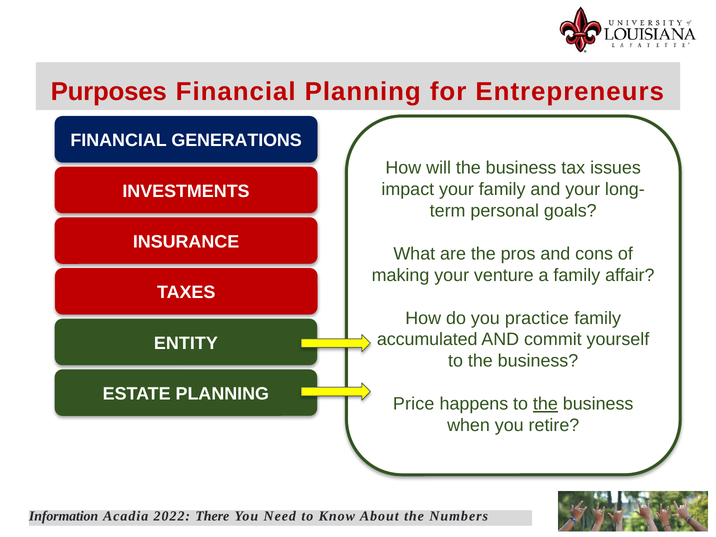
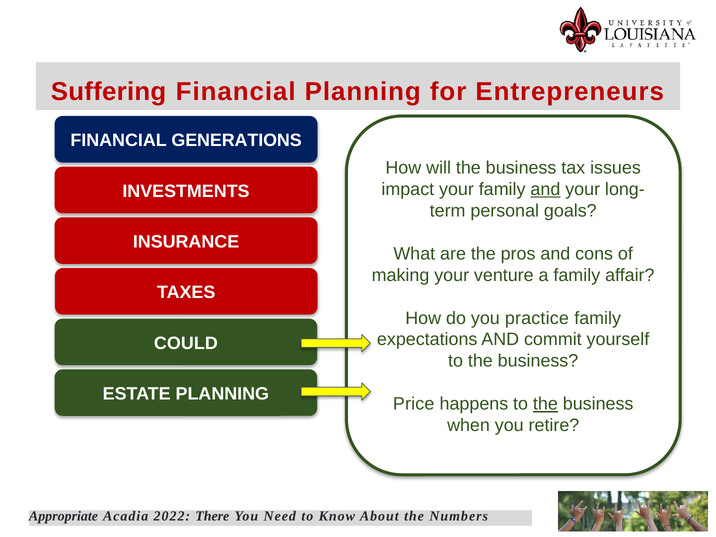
Purposes: Purposes -> Suffering (109, 92)
and underline: none -> present (545, 189)
accumulated: accumulated -> expectations (427, 340)
ENTITY: ENTITY -> COULD (186, 343)
Information: Information -> Appropriate (63, 516)
